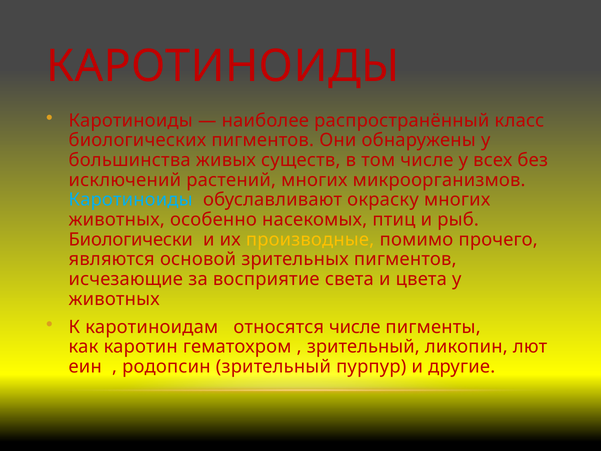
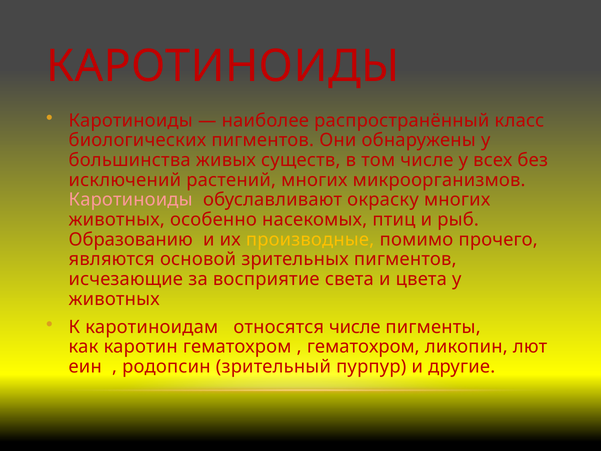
Каротиноиды colour: light blue -> pink (131, 200)
Биологически: Биологически -> Образованию (131, 239)
зрительный: зрительный -> гематохром (363, 347)
